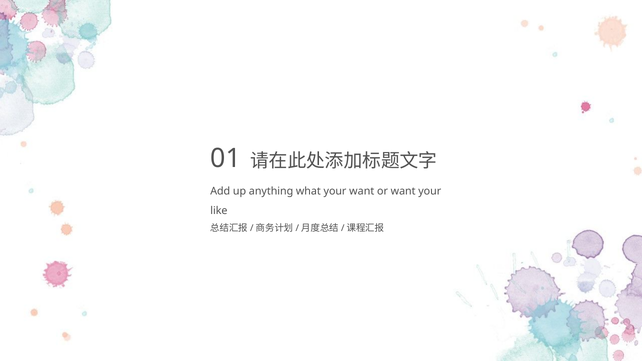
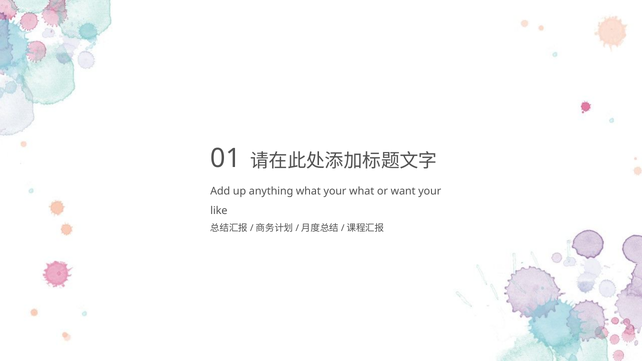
your want: want -> what (362, 191)
